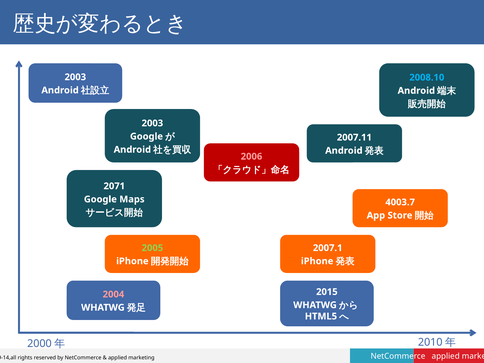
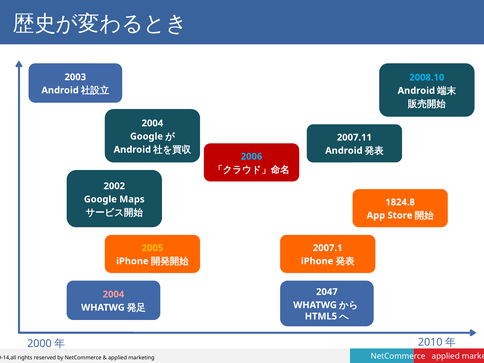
2003: 2003 -> 2004 (152, 123)
2006 colour: pink -> light blue (252, 156)
2071: 2071 -> 2002 (114, 186)
4003.7: 4003.7 -> 1824.8 (400, 202)
2005 colour: light green -> yellow (152, 248)
2015: 2015 -> 2047 (327, 292)
